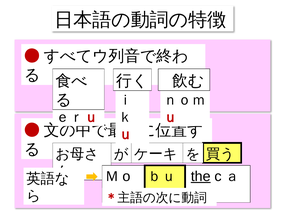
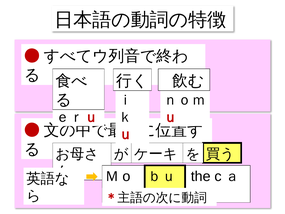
the underline: present -> none (201, 176)
